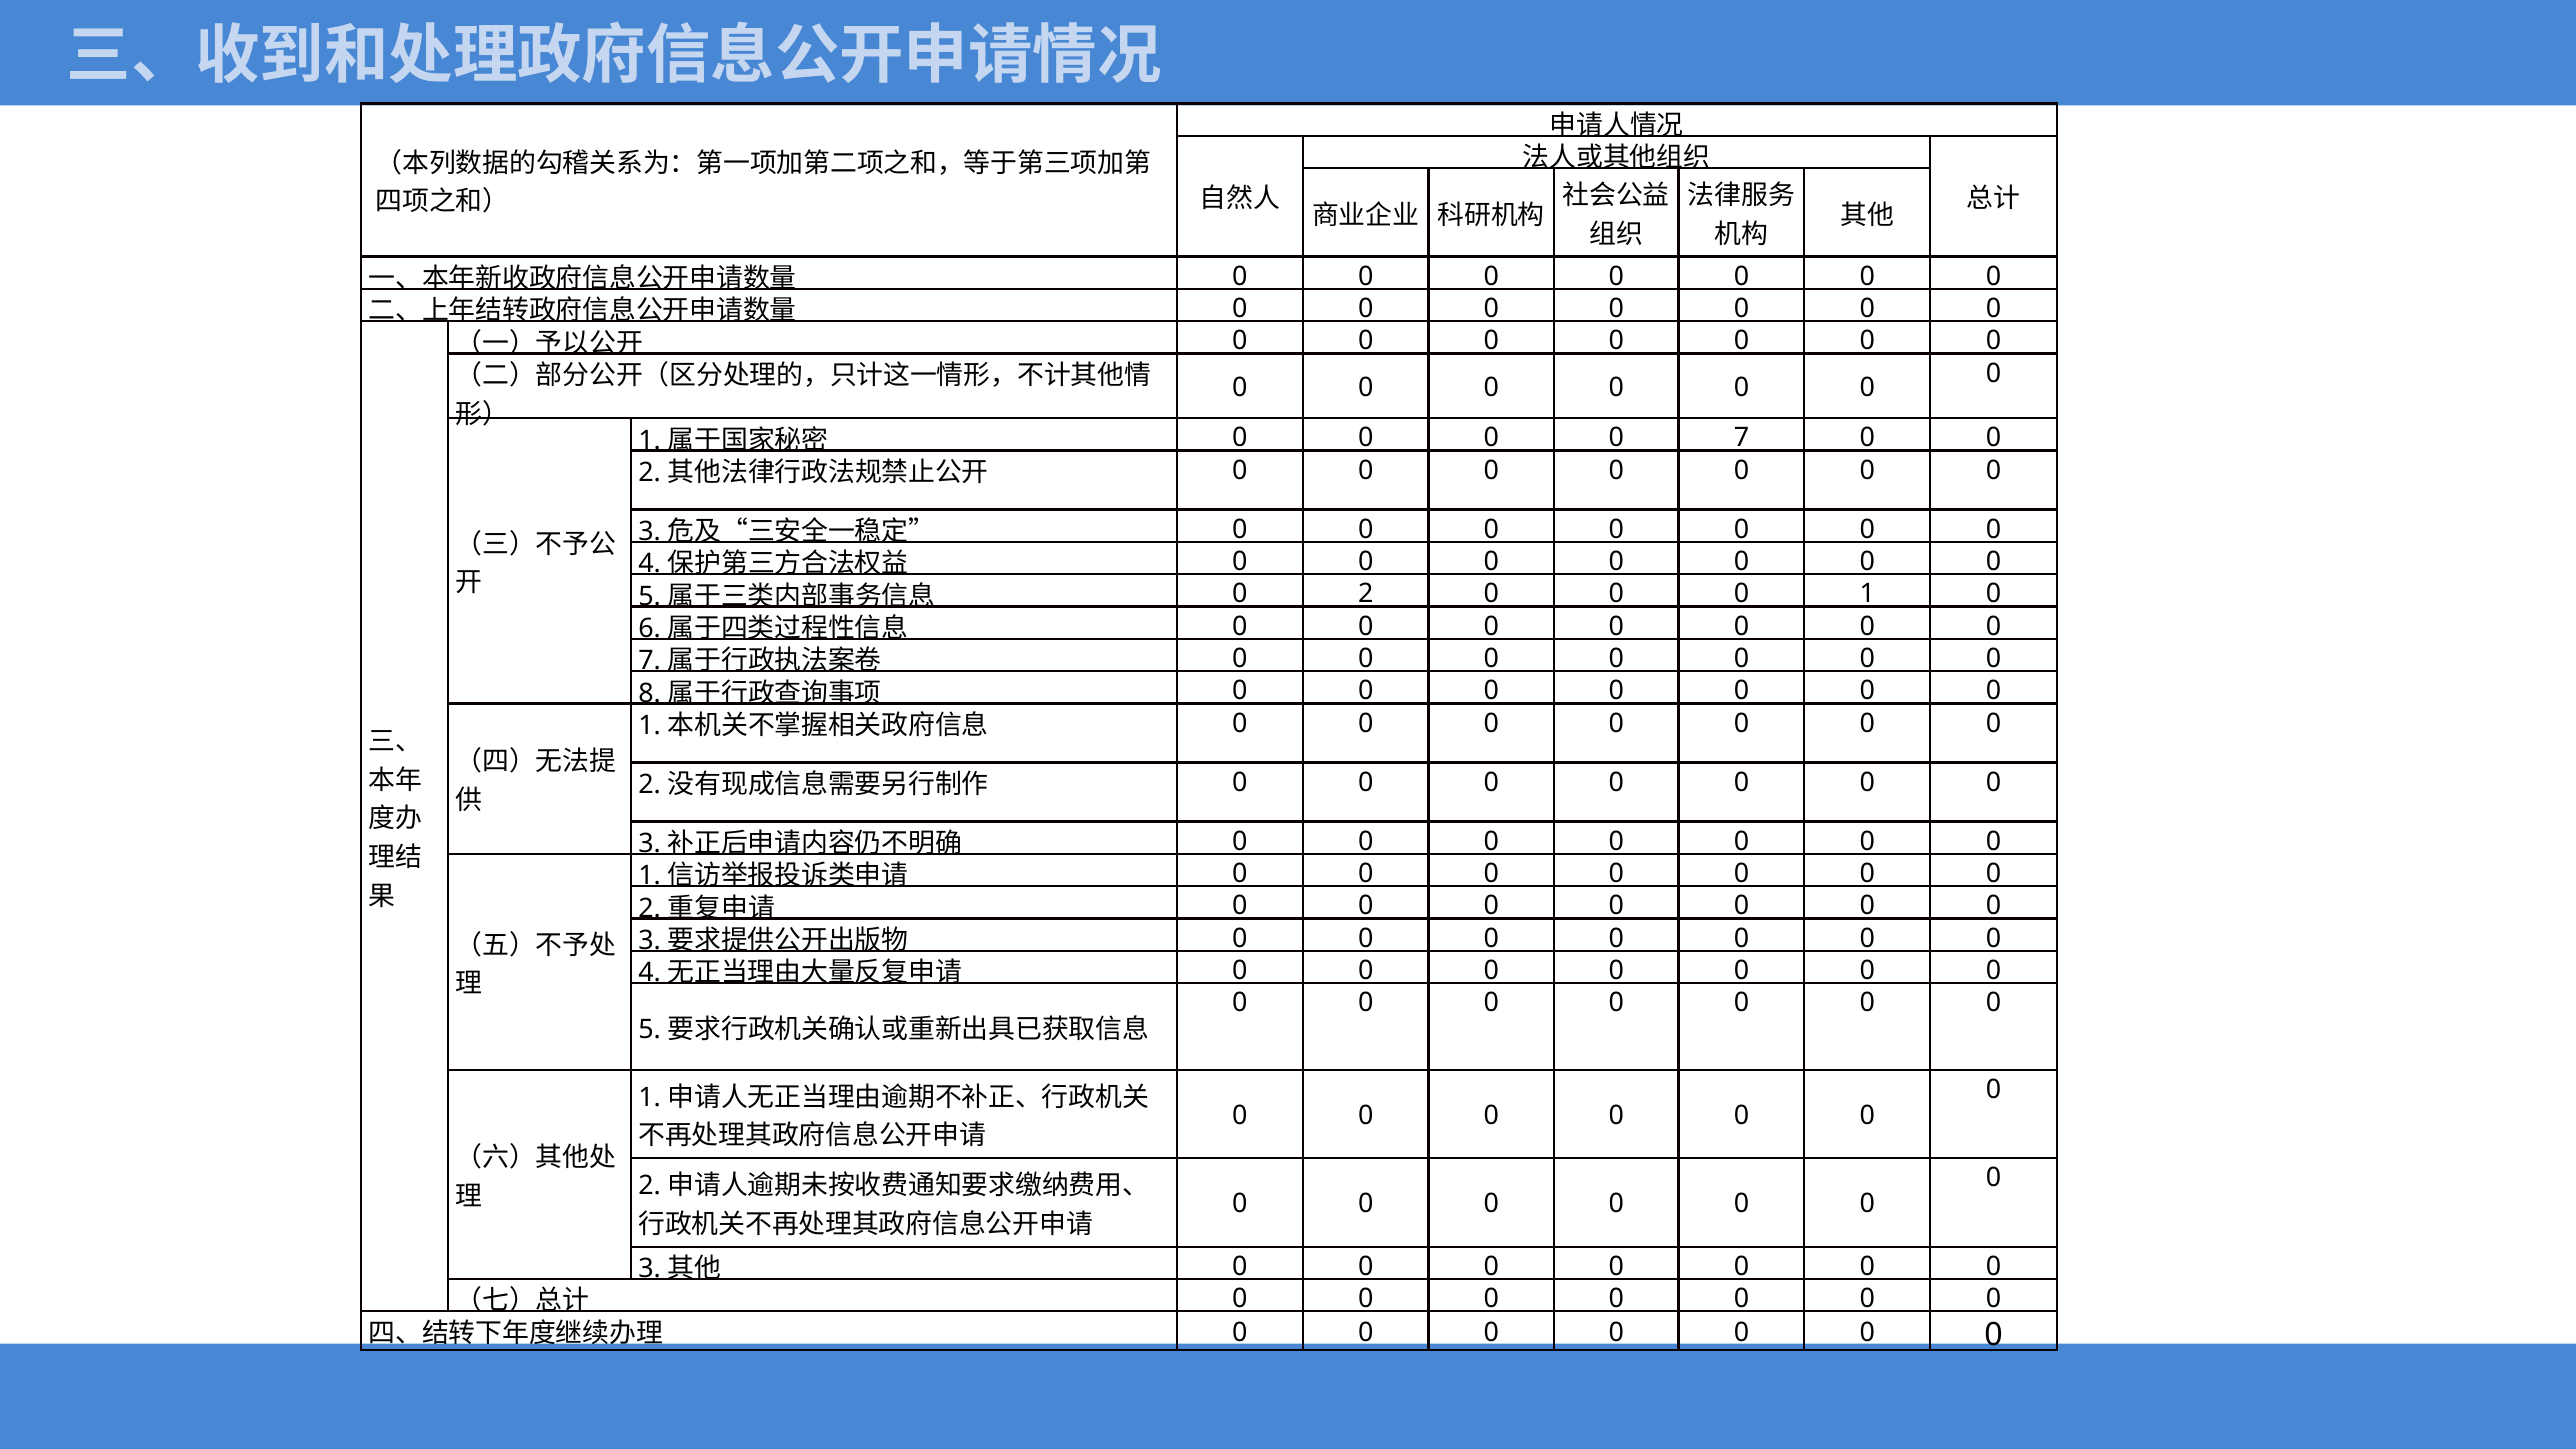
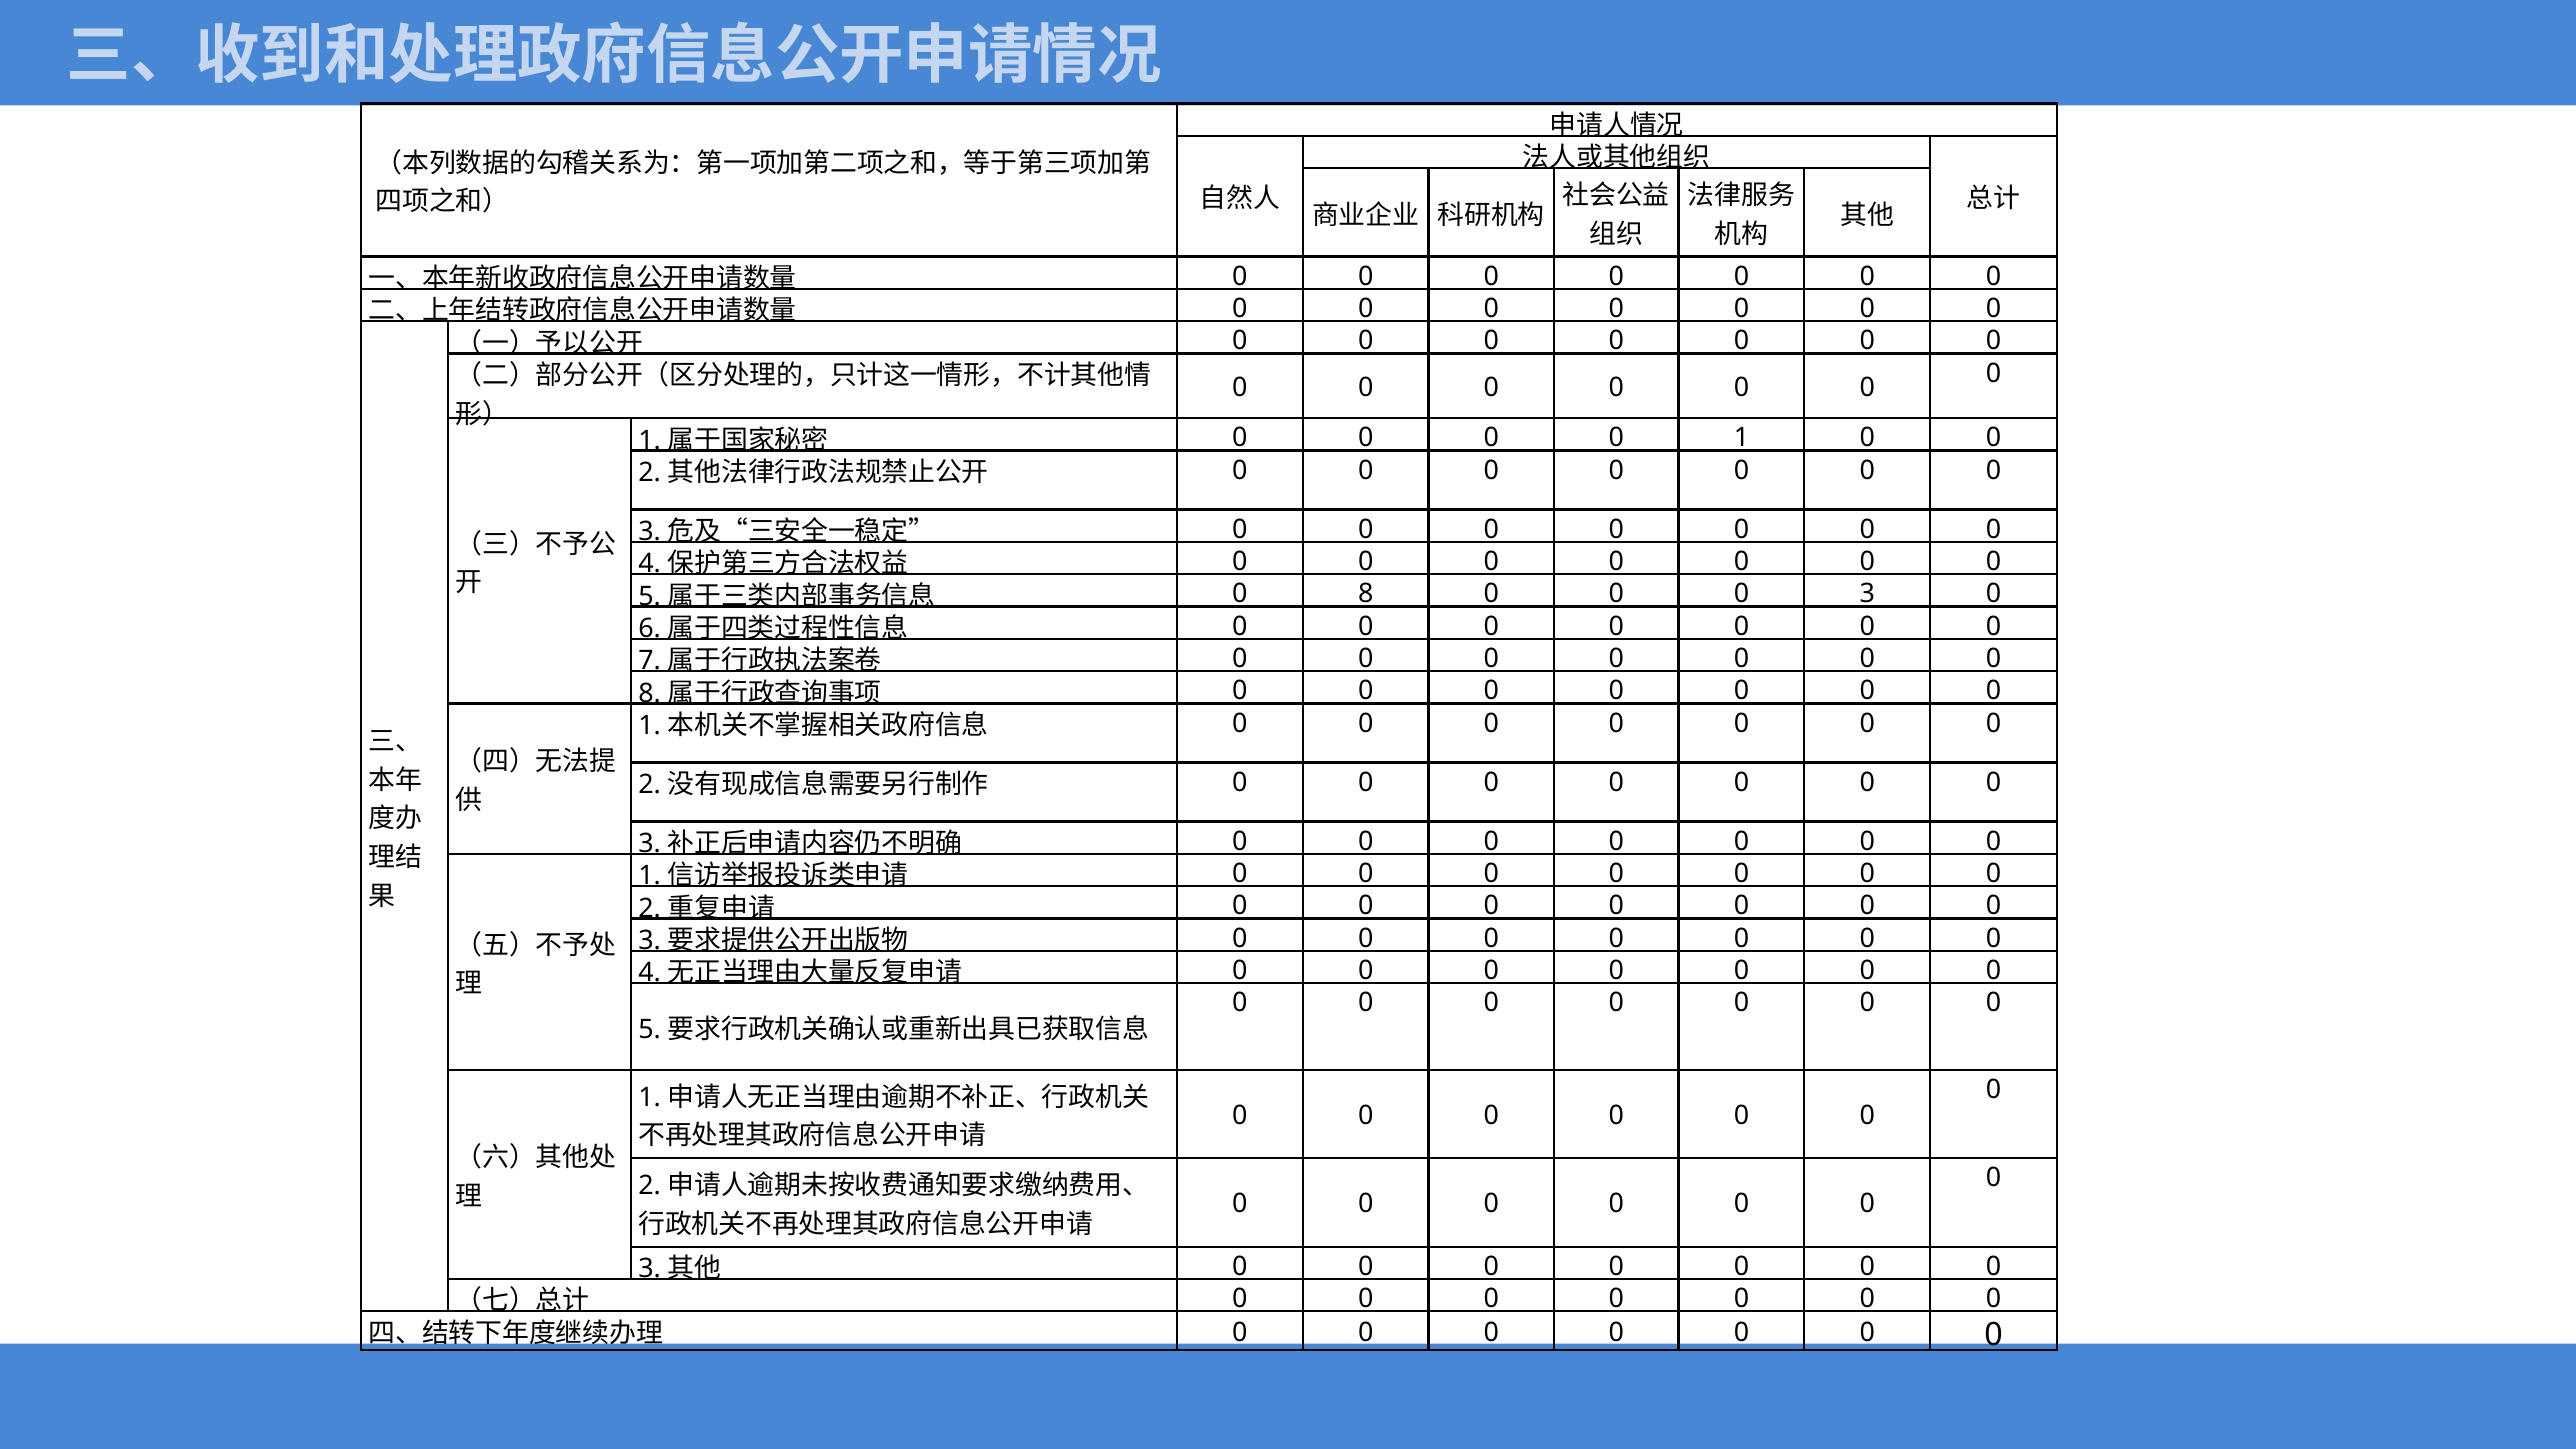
7: 7 -> 1 (1742, 438)
2: 2 -> 8 (1366, 594)
1: 1 -> 3 (1867, 594)
